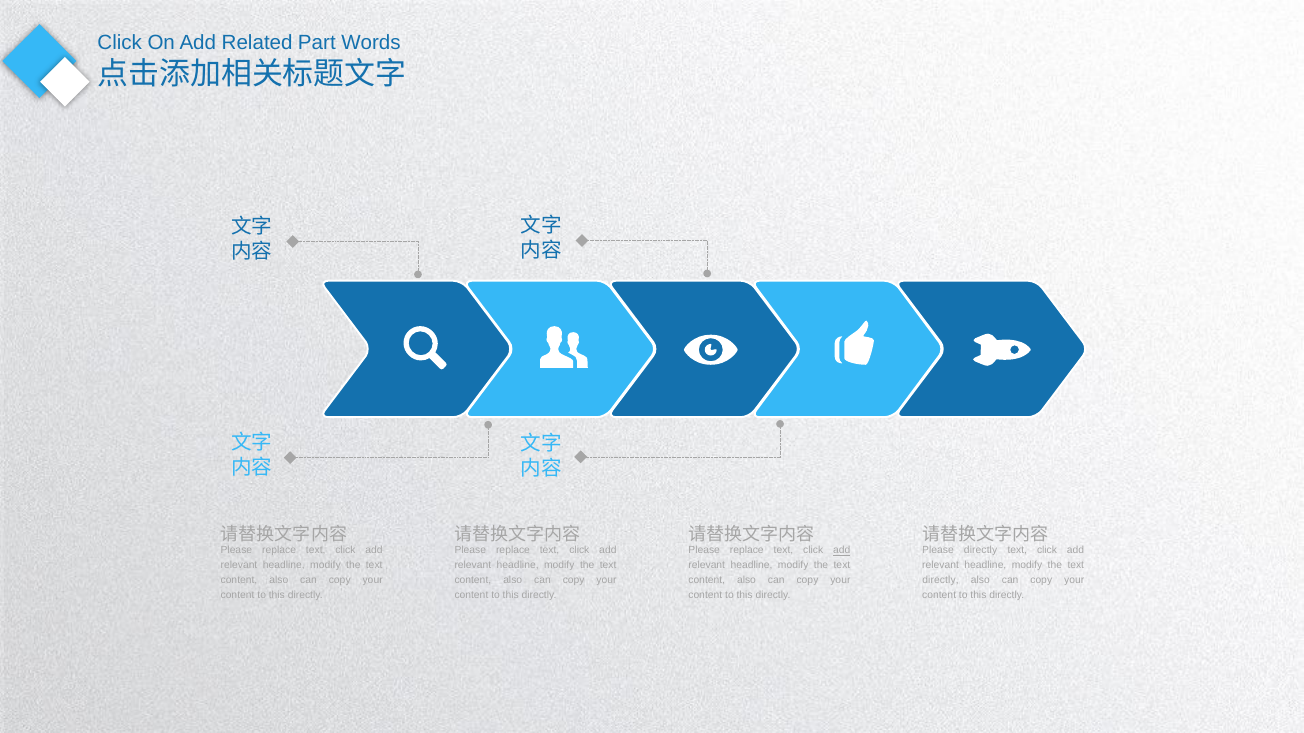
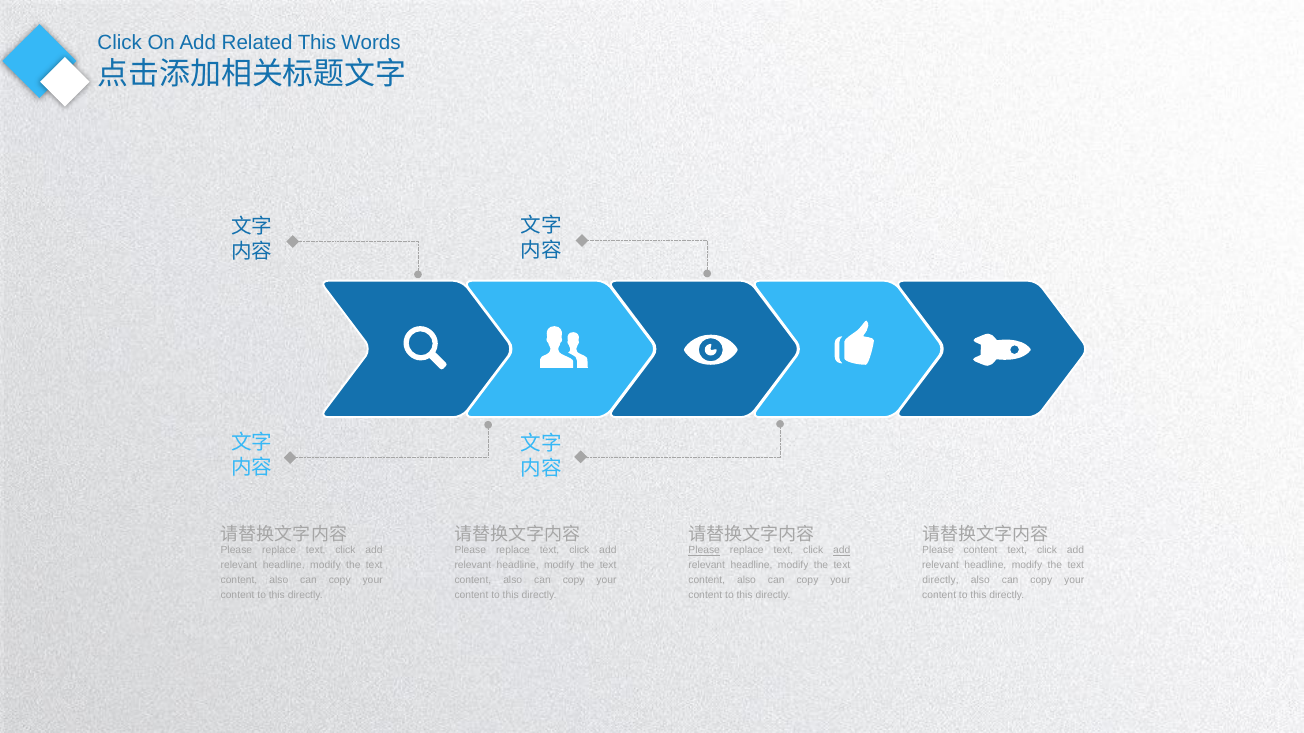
Related Part: Part -> This (317, 43)
Please underline: none -> present (704, 551)
Please directly: directly -> content (981, 551)
